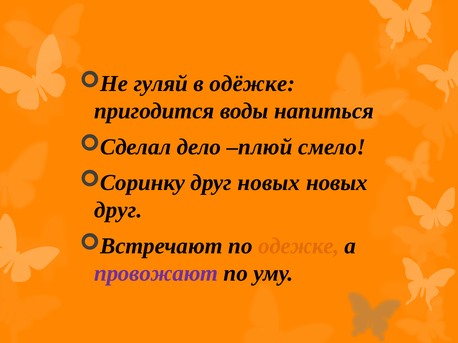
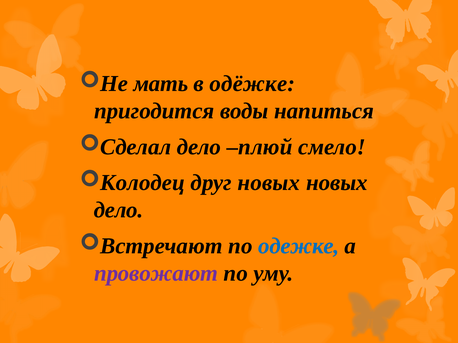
гуляй: гуляй -> мать (161, 84)
Соринку: Соринку -> Колодец (142, 183)
друг: друг -> дело (118, 210)
одежке colour: orange -> blue (299, 246)
